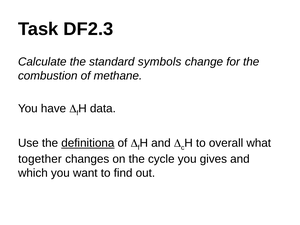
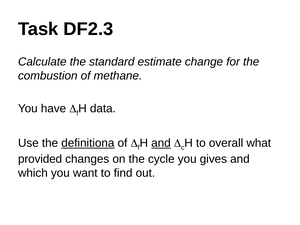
symbols: symbols -> estimate (160, 62)
and underline: none -> present (161, 143)
together: together -> provided (40, 159)
